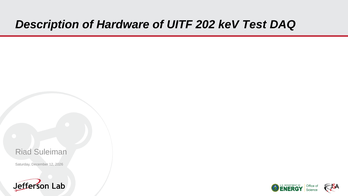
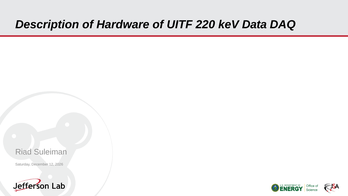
202: 202 -> 220 (205, 24)
Test: Test -> Data (254, 24)
